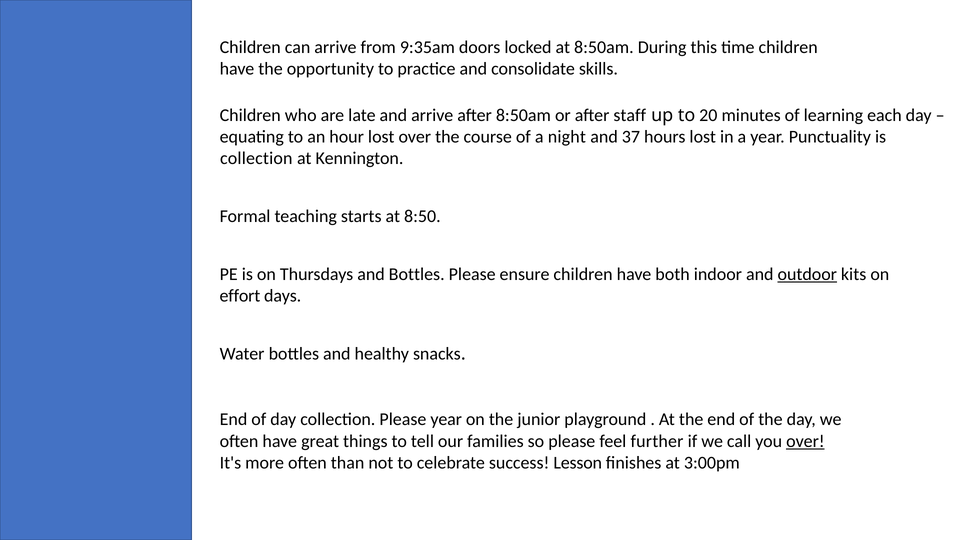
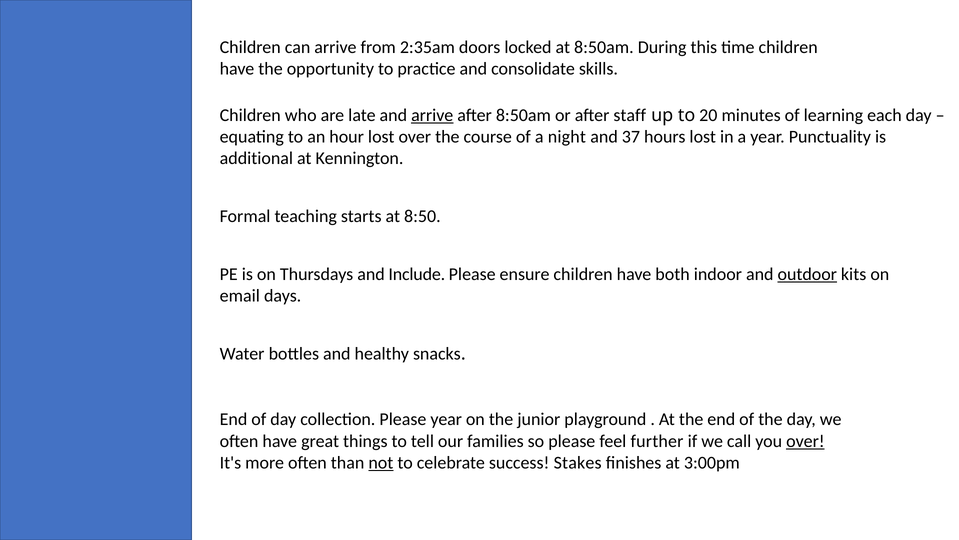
9:35am: 9:35am -> 2:35am (427, 47)
arrive underline: none -> present (432, 115)
collection: collection -> additional (256, 158)
and Bottles: Bottles -> Include (417, 274)
effort: effort -> email (240, 295)
not underline: none -> present (381, 462)
Lesson: Lesson -> Stakes (578, 462)
